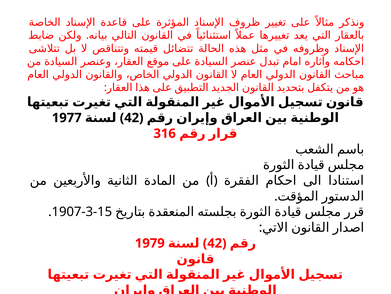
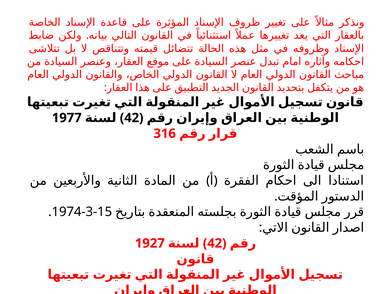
1907: 1907 -> 1974 (67, 211)
1979: 1979 -> 1927 (150, 243)
